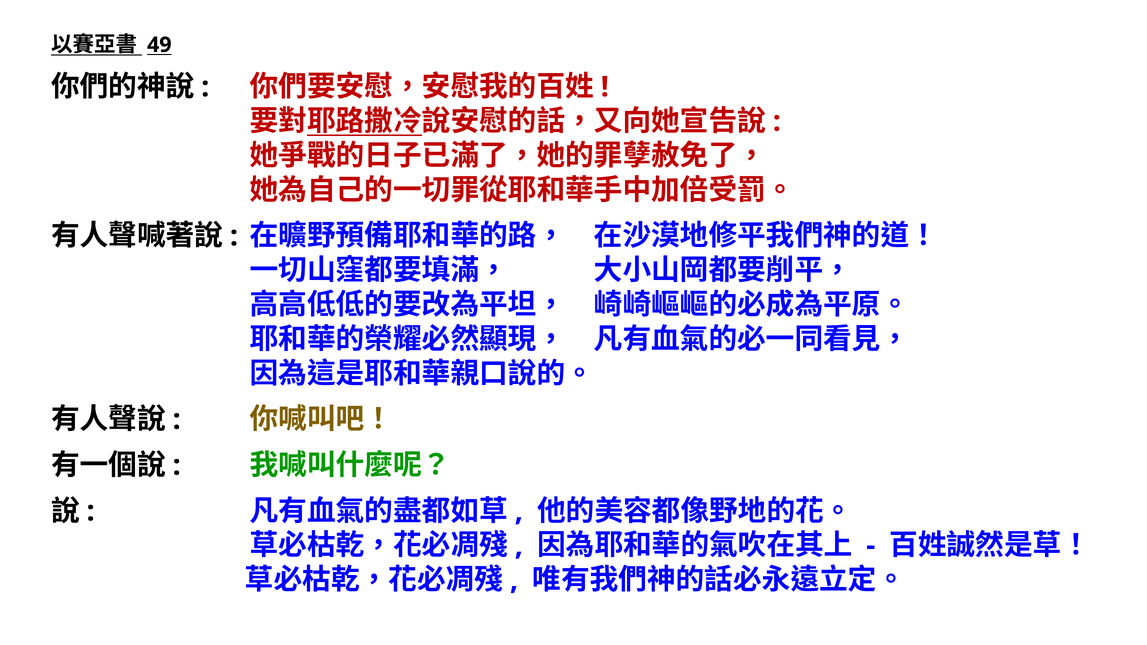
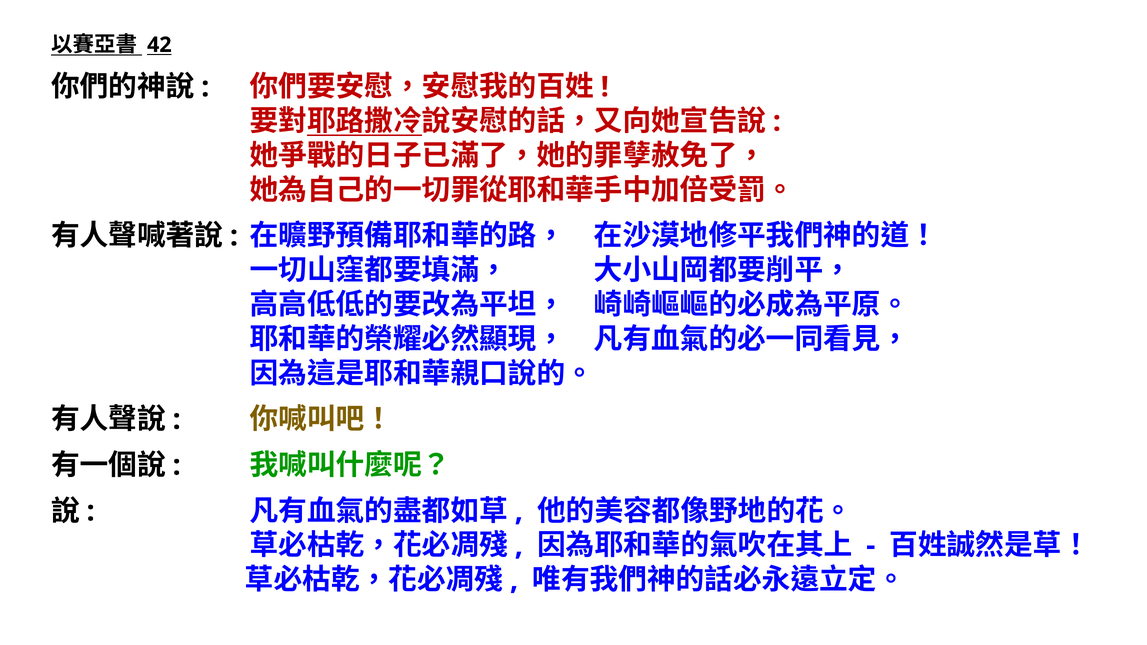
49: 49 -> 42 (159, 45)
